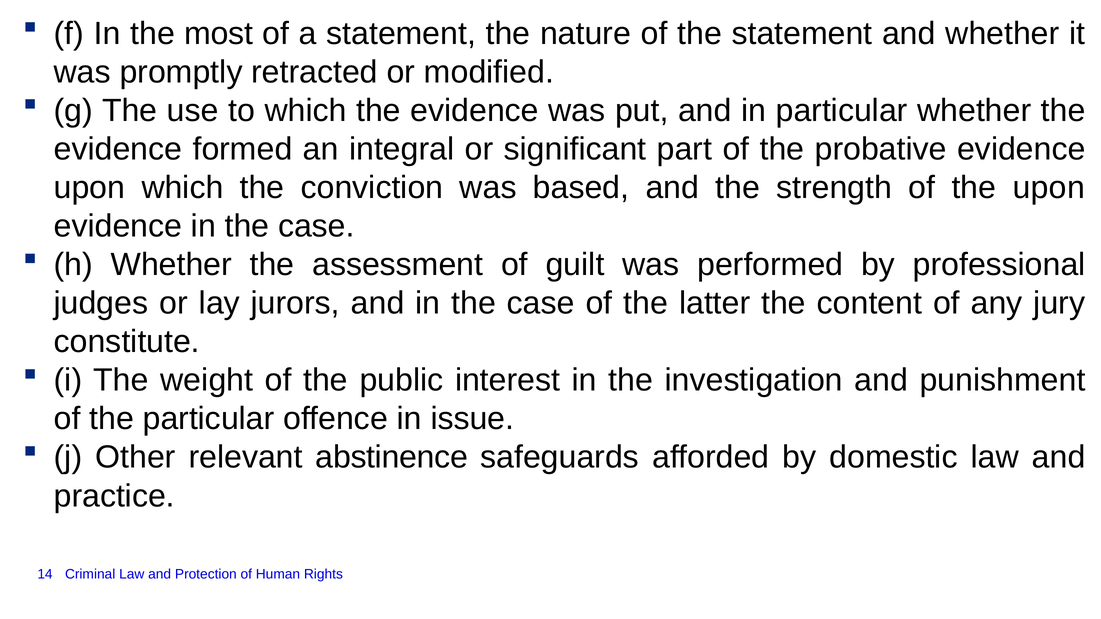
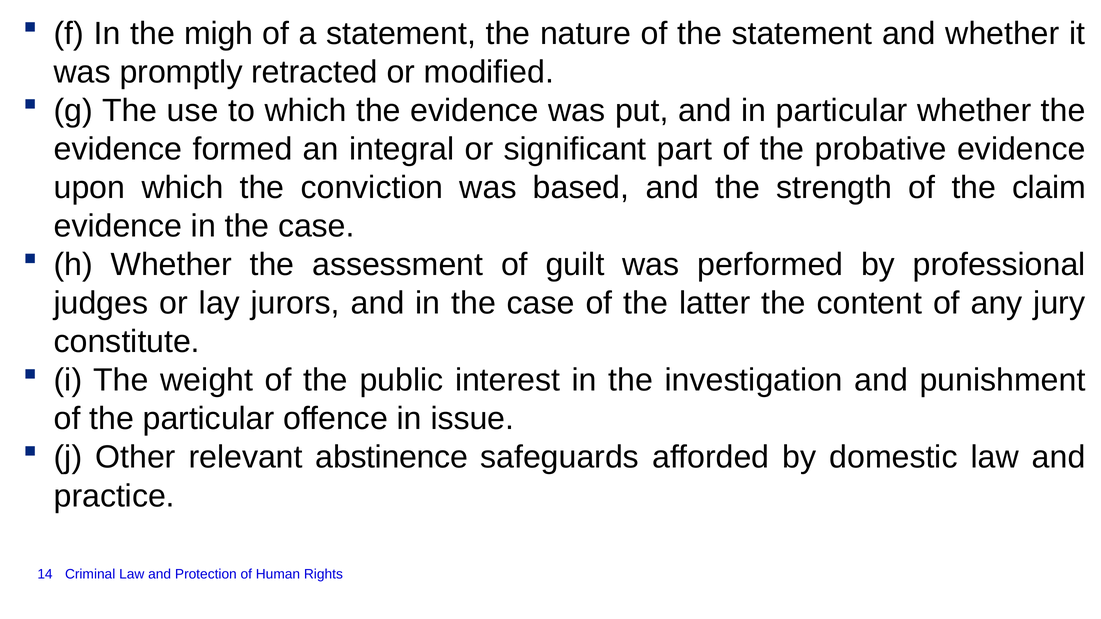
most: most -> migh (219, 33)
the upon: upon -> claim (1049, 188)
